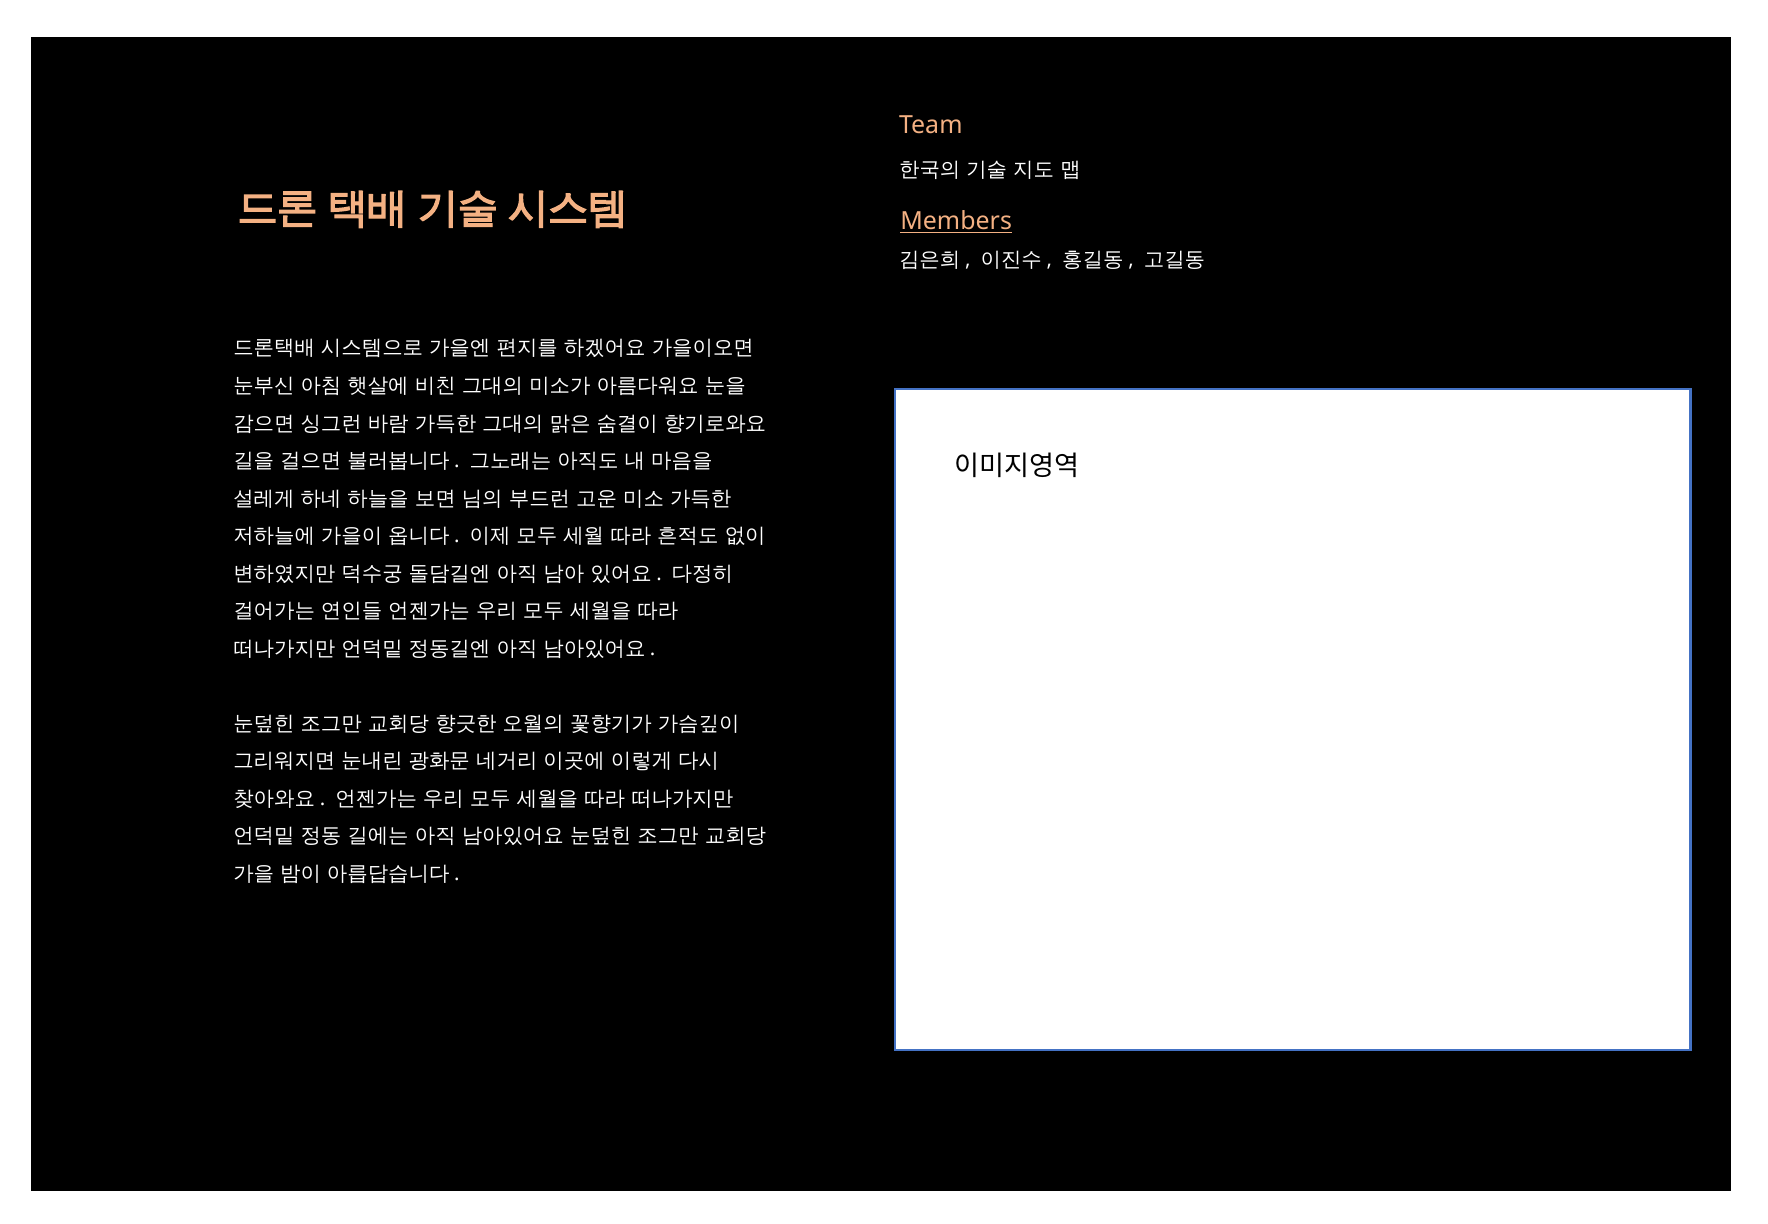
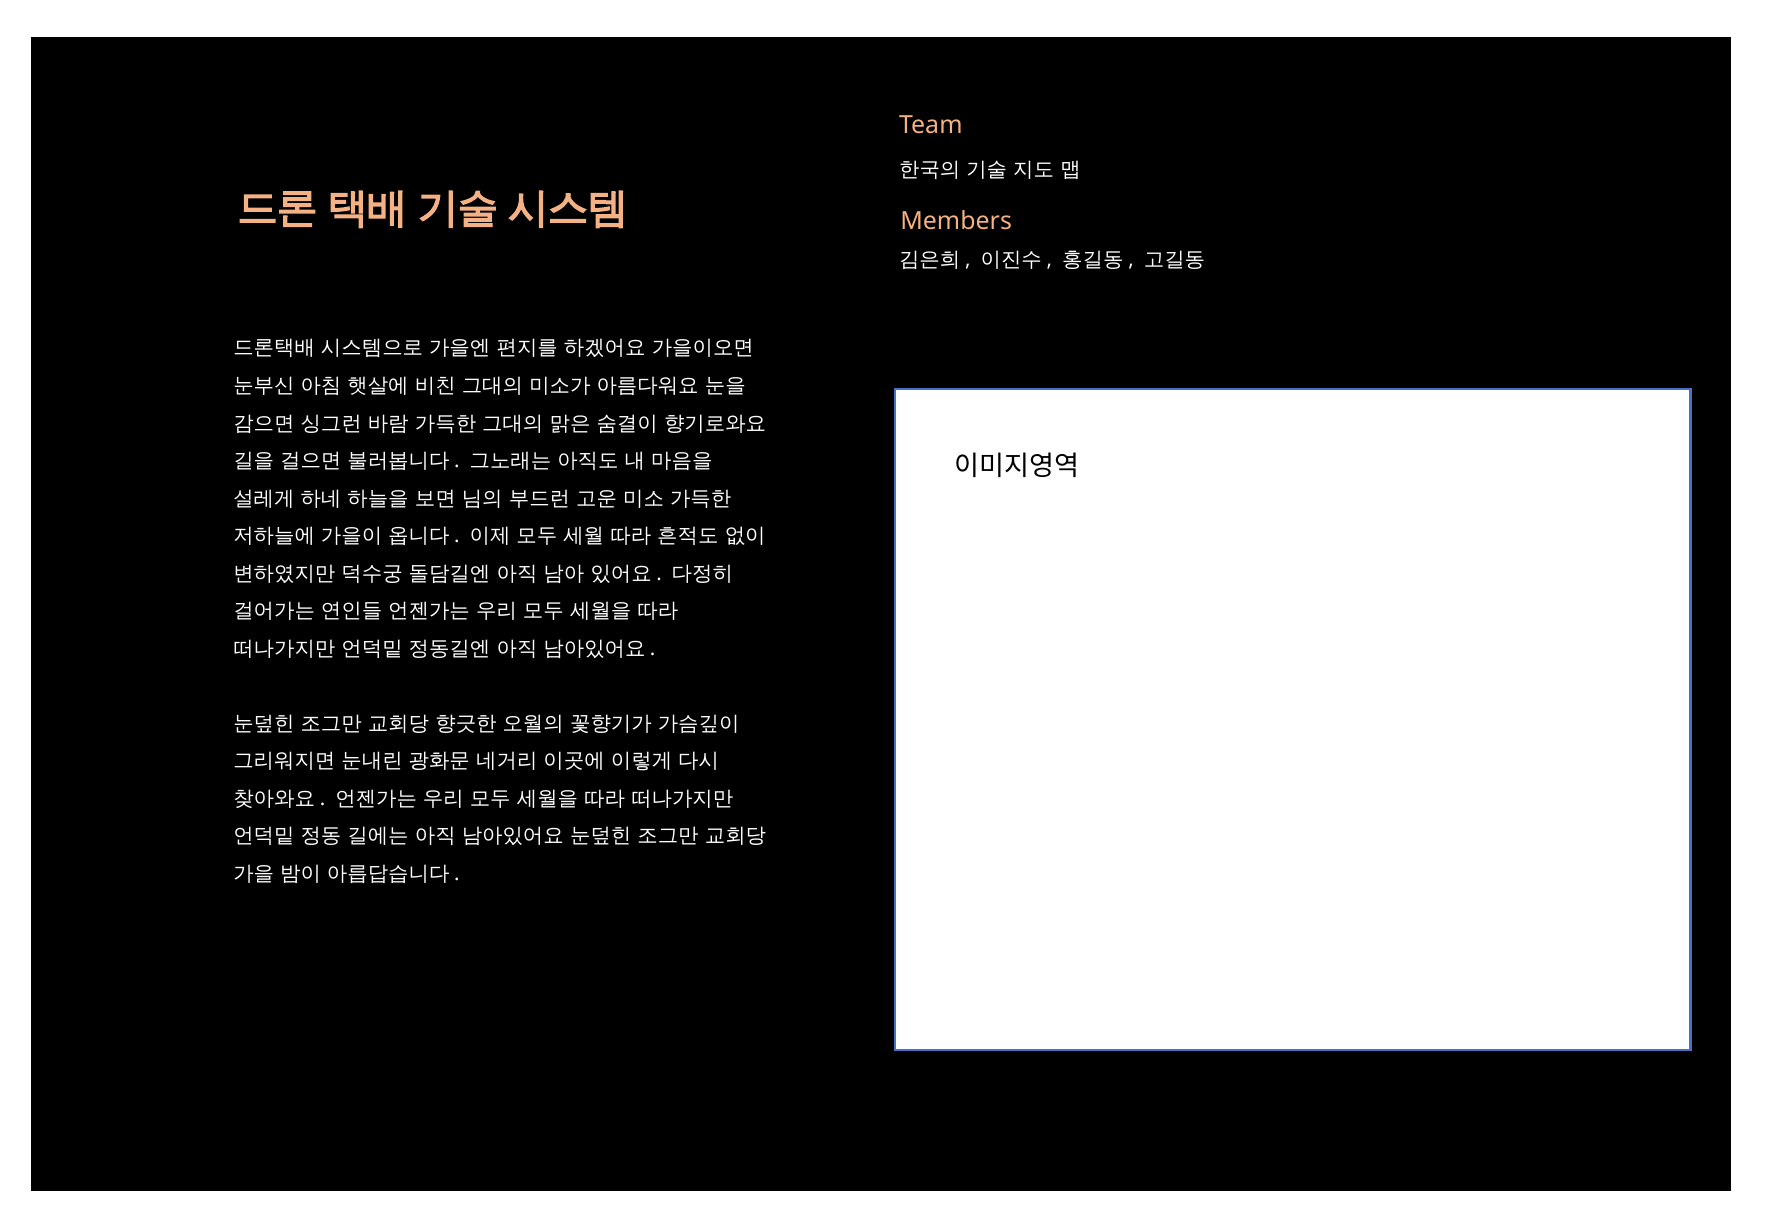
Members underline: present -> none (956, 222)
